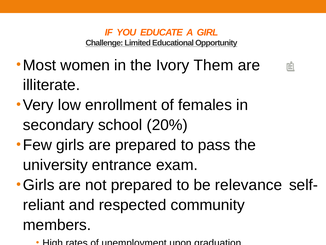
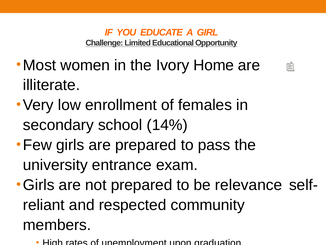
Them: Them -> Home (214, 65)
20%: 20% -> 14% (167, 125)
